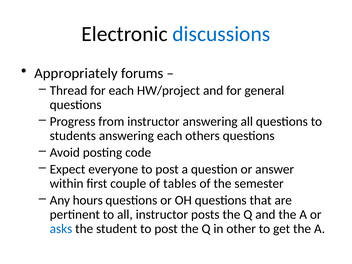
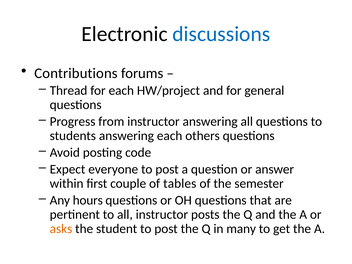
Appropriately: Appropriately -> Contributions (76, 73)
asks colour: blue -> orange (61, 229)
other: other -> many (241, 229)
